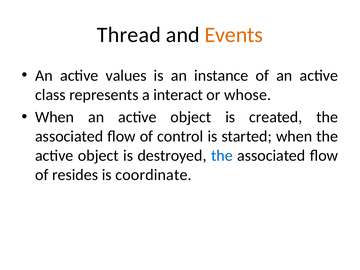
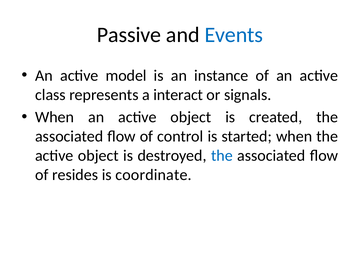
Thread: Thread -> Passive (129, 35)
Events colour: orange -> blue (234, 35)
values: values -> model (126, 76)
whose: whose -> signals (248, 95)
